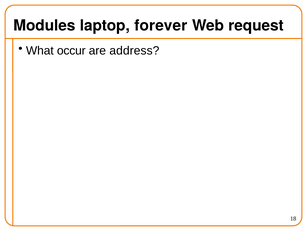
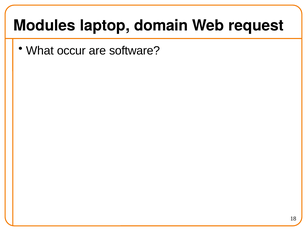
forever: forever -> domain (161, 25)
address: address -> software (135, 50)
